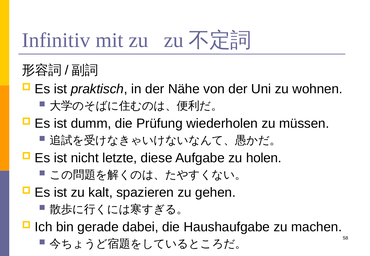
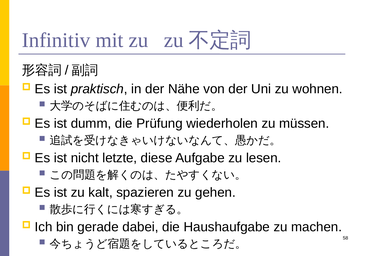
holen: holen -> lesen (264, 158)
